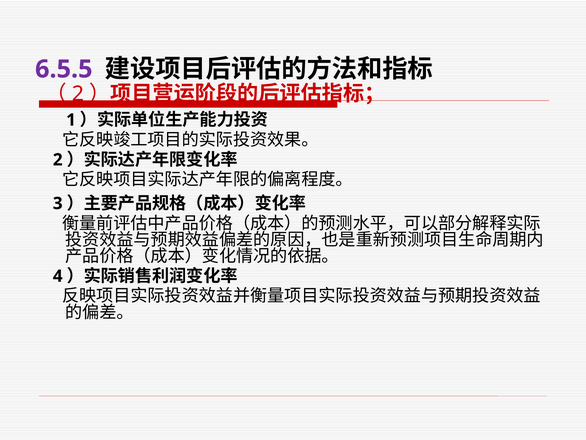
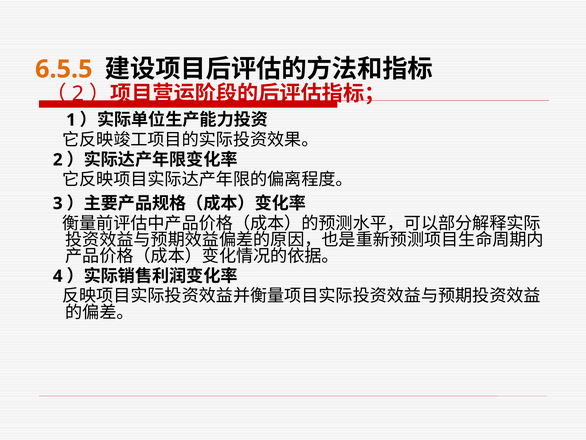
6.5.5 colour: purple -> orange (64, 69)
